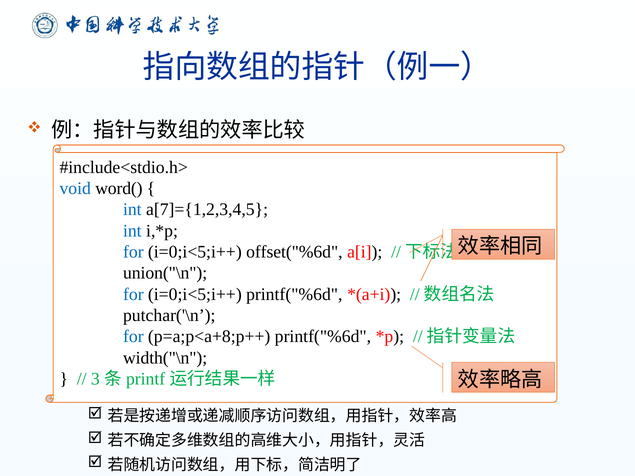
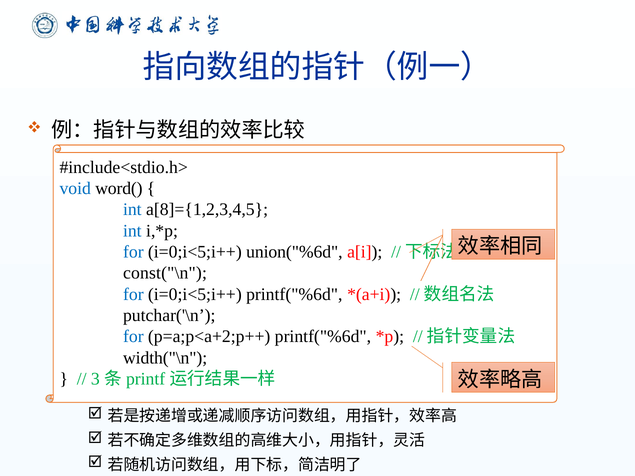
a[7]={1,2,3,4,5: a[7]={1,2,3,4,5 -> a[8]={1,2,3,4,5 (207, 210)
offset("%6d: offset("%6d -> union("%6d (294, 252)
union("\n: union("\n -> const("\n (165, 273)
p=a;p<a+8;p++: p=a;p<a+8;p++ -> p=a;p<a+2;p++ (209, 337)
